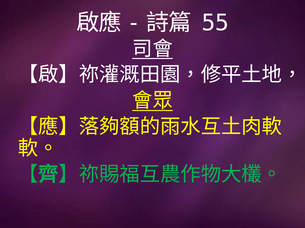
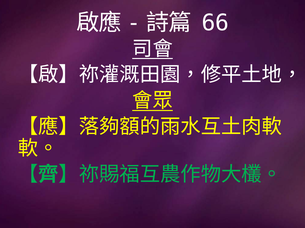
55: 55 -> 66 (215, 23)
